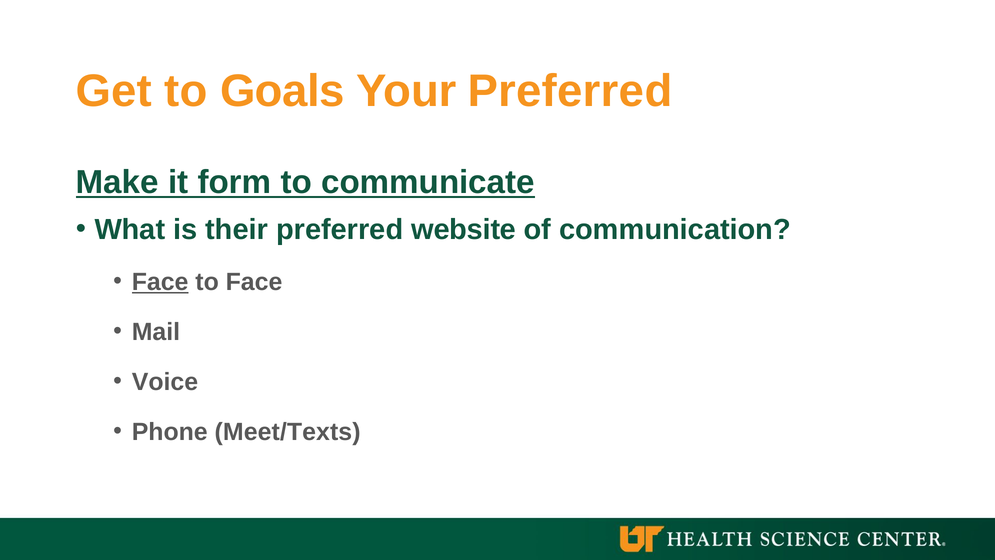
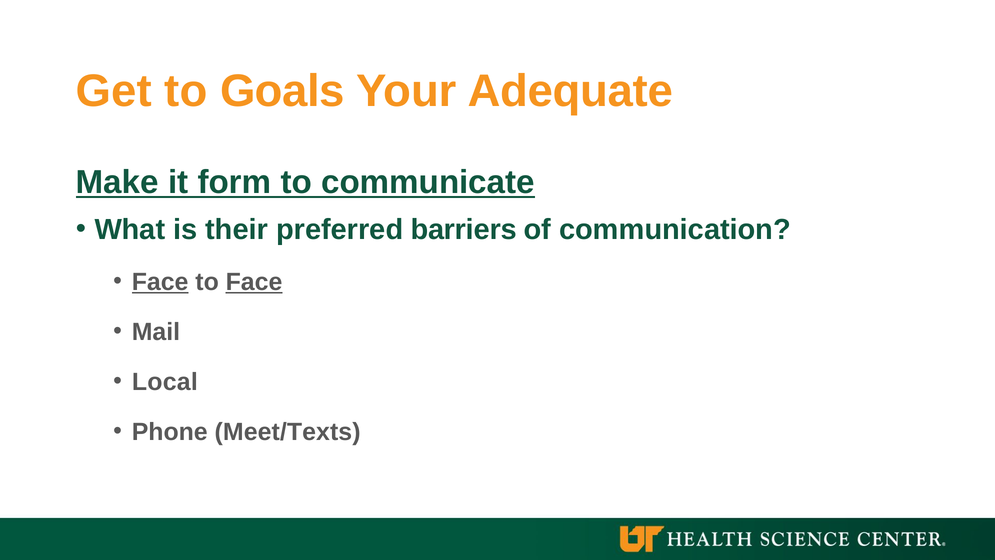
Your Preferred: Preferred -> Adequate (570, 91)
website: website -> barriers (464, 230)
Face underline: none -> present (254, 282)
Voice: Voice -> Local (165, 382)
